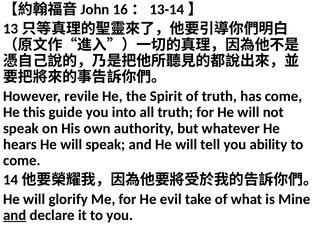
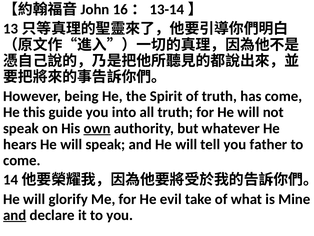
revile: revile -> being (81, 96)
own underline: none -> present (97, 128)
ability: ability -> father (268, 144)
